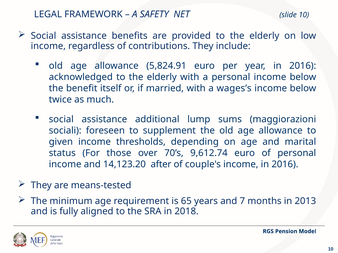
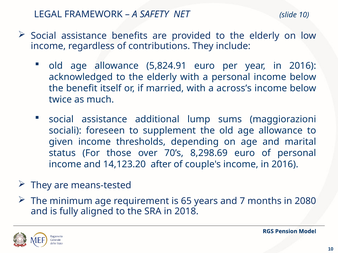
wages’s: wages’s -> across’s (234, 88)
9,612.74: 9,612.74 -> 8,298.69 (209, 153)
2013: 2013 -> 2080 (305, 202)
